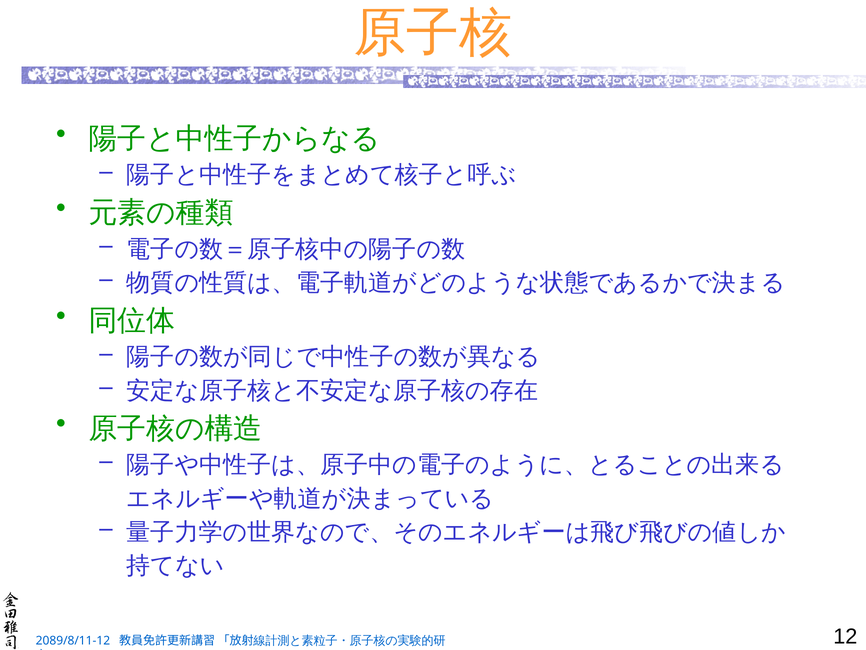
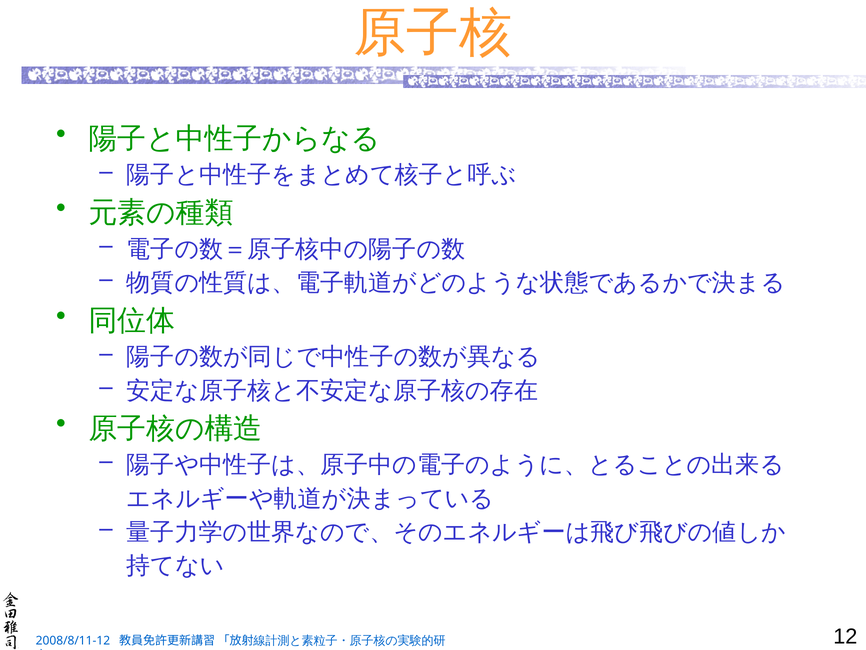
2089/8/11-12: 2089/8/11-12 -> 2008/8/11-12 (73, 640)
